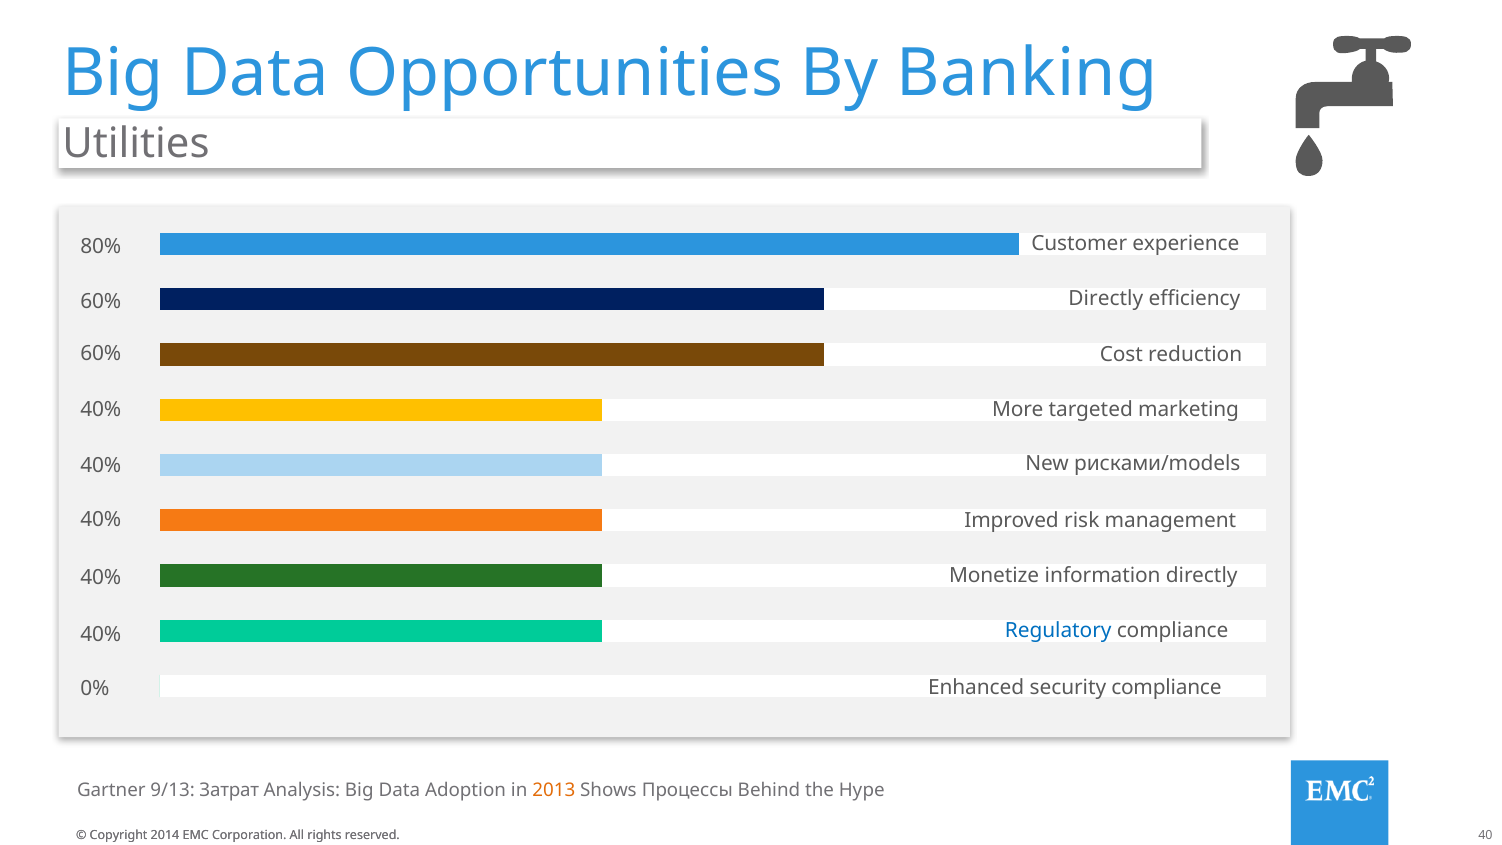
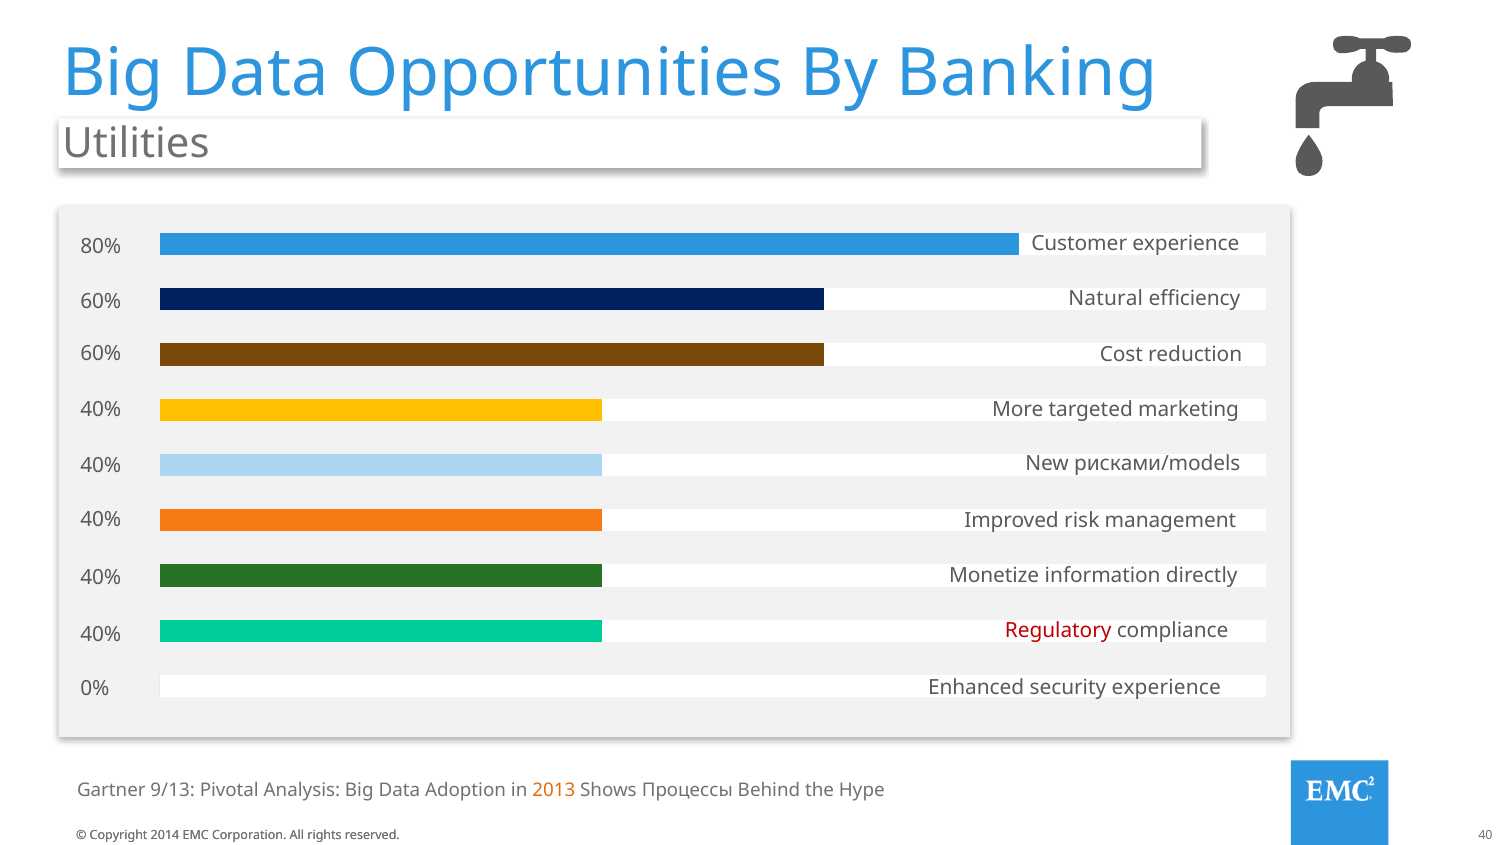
Directly: Directly -> Natural (1106, 298)
Regulatory colour: blue -> red (1058, 630)
security compliance: compliance -> experience (1166, 687)
Затрат: Затрат -> Pivotal (229, 790)
